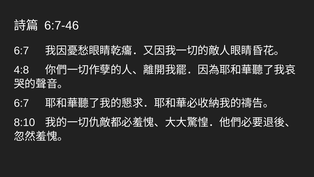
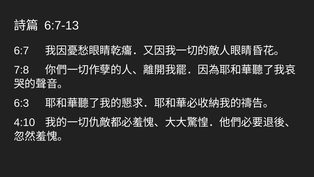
6:7-46: 6:7-46 -> 6:7-13 (62, 25)
4:8: 4:8 -> 7:8 (21, 70)
6:7: 6:7 -> 6:3 (21, 103)
8:10: 8:10 -> 4:10 (24, 122)
